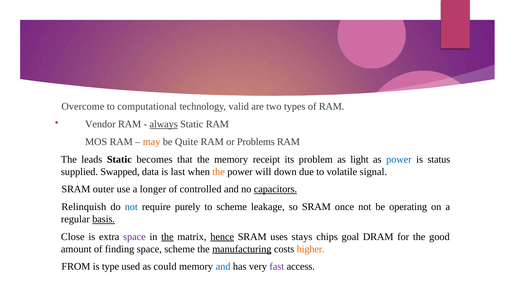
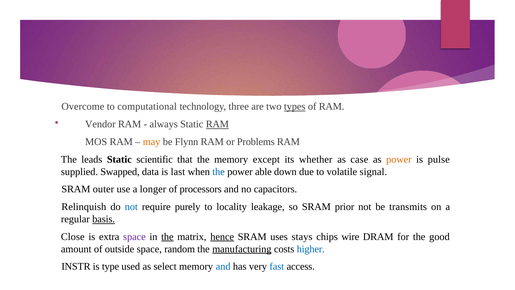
valid: valid -> three (239, 106)
types underline: none -> present (295, 106)
always underline: present -> none (164, 124)
RAM underline: none -> present (217, 124)
Quite: Quite -> Flynn (187, 142)
becomes: becomes -> scientific (155, 159)
receipt: receipt -> except (266, 159)
problem: problem -> whether (316, 159)
light: light -> case (359, 159)
power colour: blue -> orange (399, 159)
status: status -> pulse (439, 159)
the colour: orange -> blue (219, 171)
will: will -> able (263, 171)
controlled: controlled -> processors (201, 189)
capacitors underline: present -> none (275, 189)
to scheme: scheme -> locality (232, 207)
once: once -> prior (345, 207)
operating: operating -> transmits (408, 207)
goal: goal -> wire (350, 236)
finding: finding -> outside (120, 249)
space scheme: scheme -> random (180, 249)
higher colour: orange -> blue (311, 249)
FROM: FROM -> INSTR (76, 266)
could: could -> select (165, 266)
fast colour: purple -> blue (277, 266)
